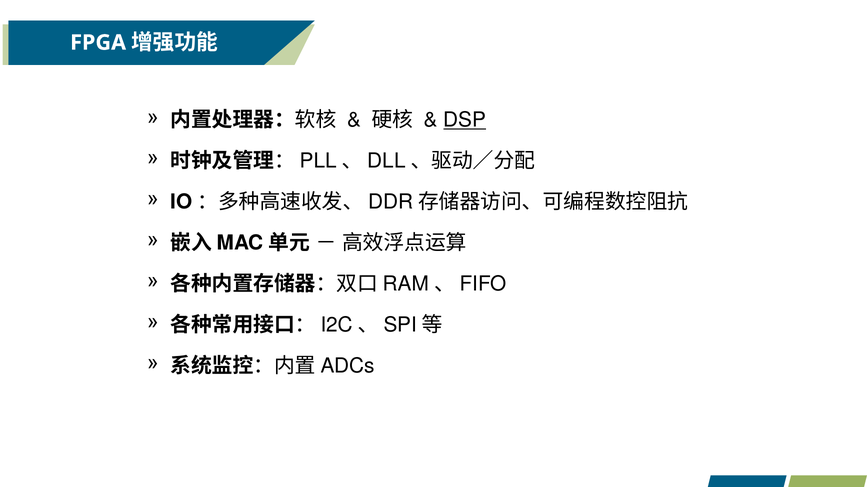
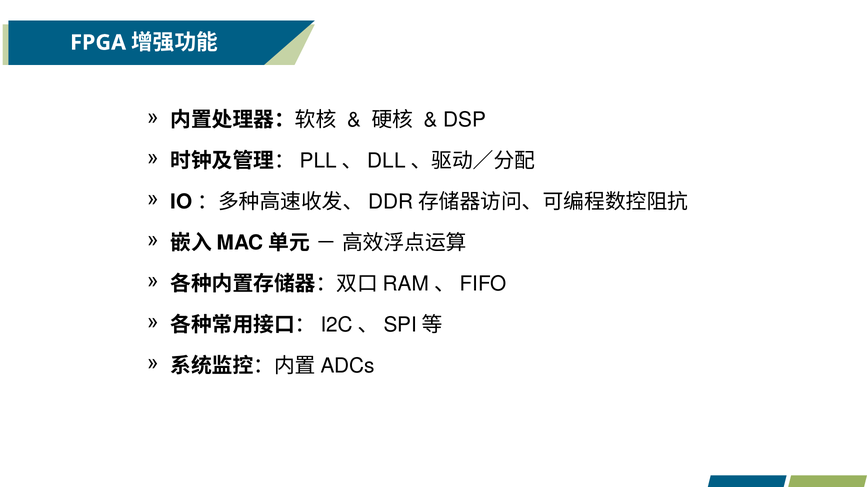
DSP underline: present -> none (465, 120)
